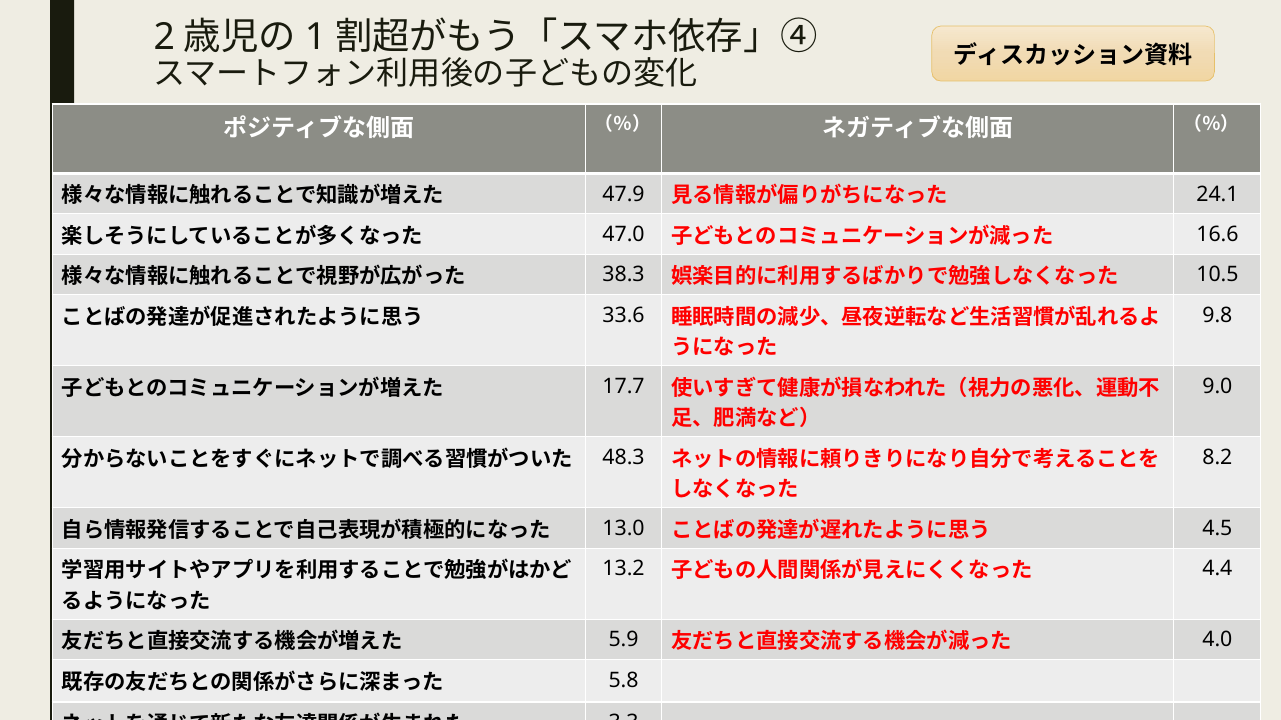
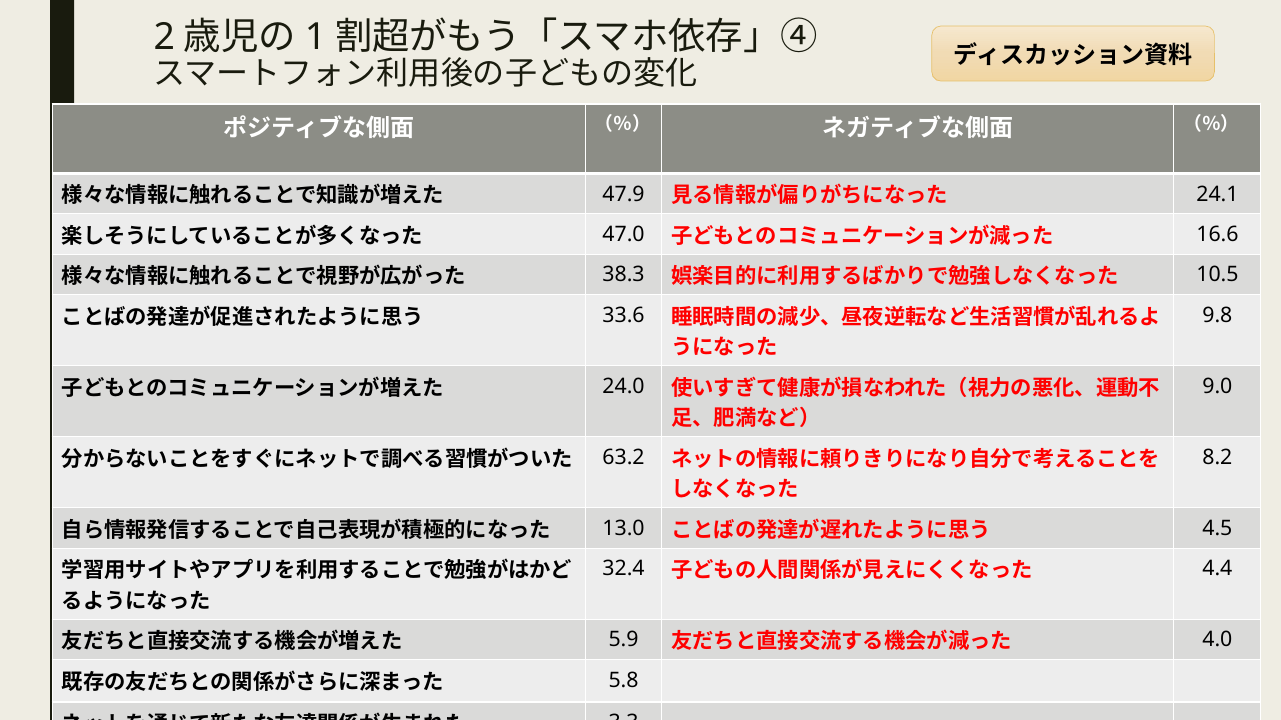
17.7: 17.7 -> 24.0 (624, 386)
48.3: 48.3 -> 63.2 (624, 458)
13.2: 13.2 -> 32.4 (624, 569)
